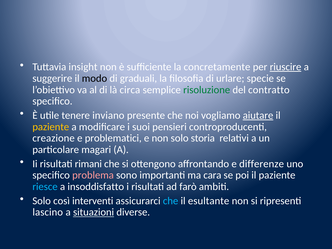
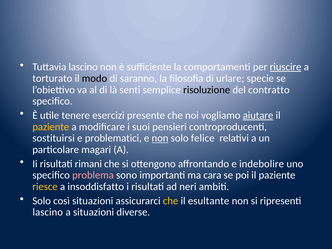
Tuttavia insight: insight -> lascino (83, 67)
concretamente: concretamente -> comportamenti (217, 67)
suggerire: suggerire -> torturato (52, 78)
graduali: graduali -> saranno (138, 78)
circa: circa -> senti (130, 90)
risoluzione colour: green -> black (207, 90)
inviano: inviano -> esercizi (108, 115)
creazione: creazione -> sostituirsi (54, 138)
non underline: none -> present (160, 138)
storia: storia -> felice (203, 138)
differenze: differenze -> indebolire (262, 164)
riesce colour: light blue -> yellow (45, 187)
farò: farò -> neri (188, 187)
così interventi: interventi -> situazioni (93, 201)
che colour: light blue -> yellow (171, 201)
situazioni underline: present -> none (94, 212)
